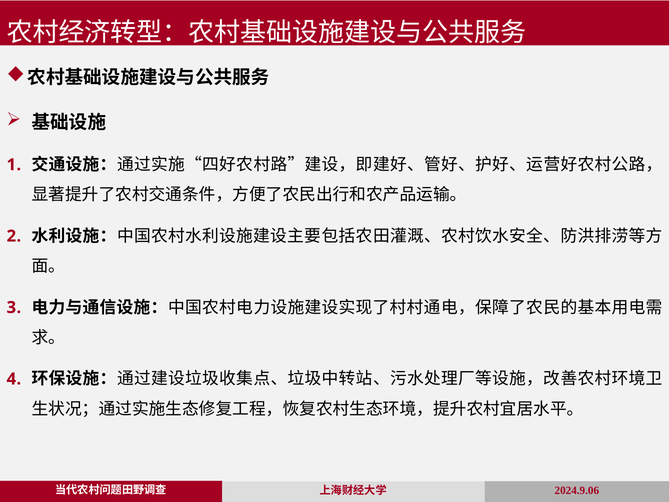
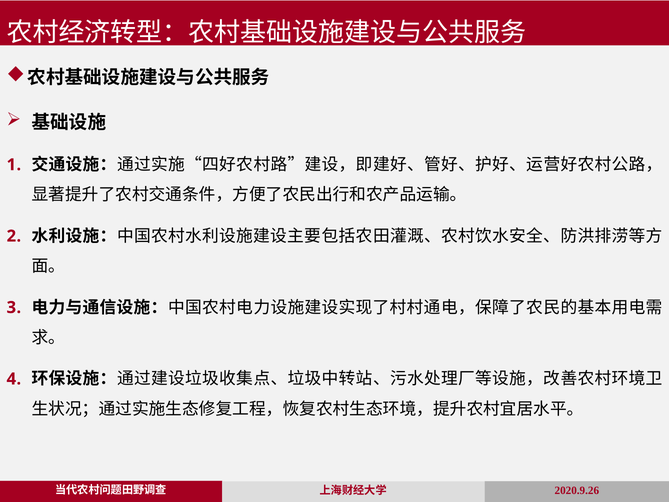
2024.9.06: 2024.9.06 -> 2020.9.26 (577, 490)
